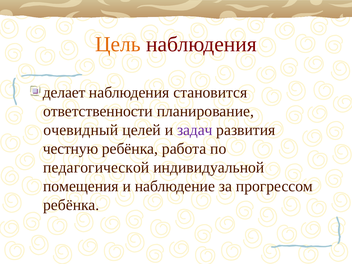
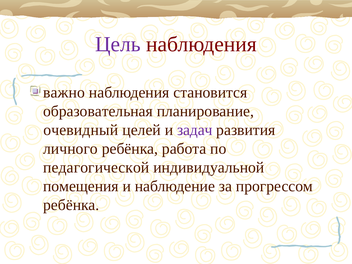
Цель colour: orange -> purple (118, 44)
делает: делает -> важно (64, 92)
ответственности: ответственности -> образовательная (98, 111)
честную: честную -> личного (70, 149)
